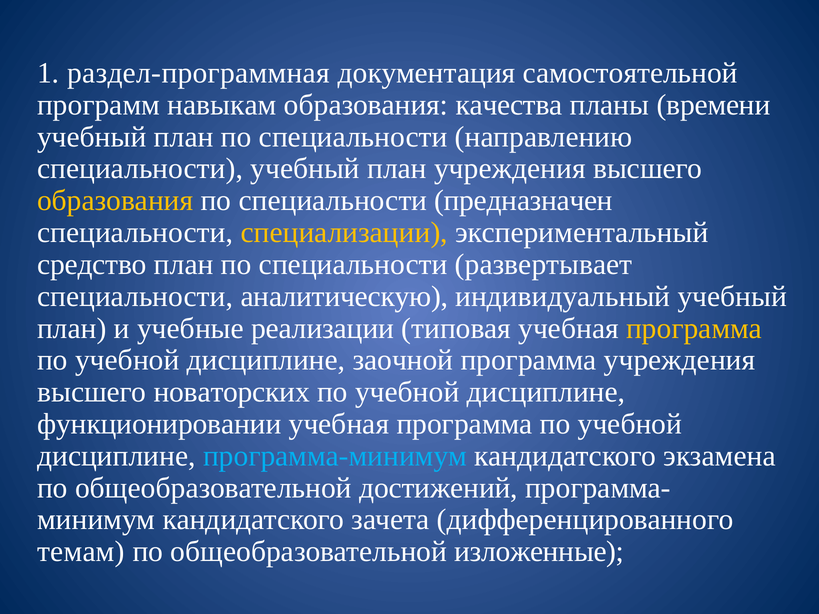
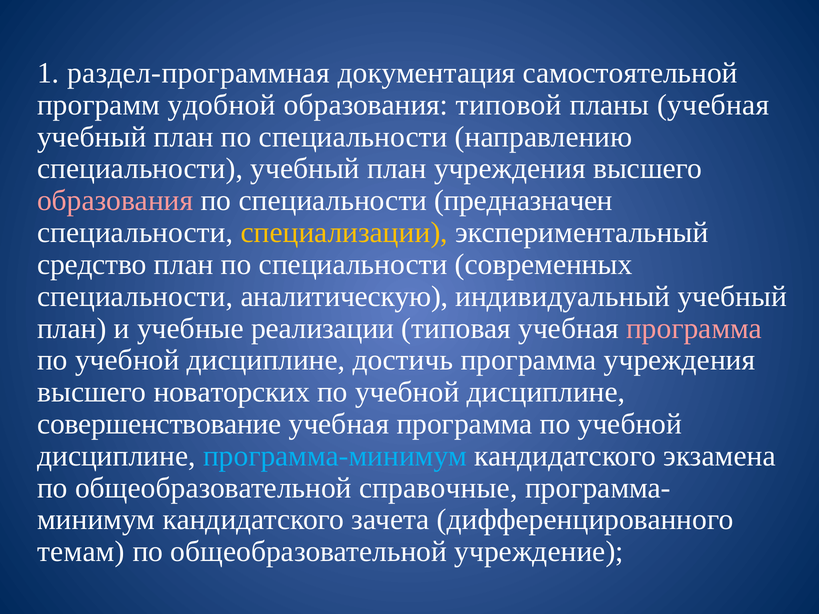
навыкам: навыкам -> удобной (222, 105)
качества: качества -> типовой (509, 105)
планы времени: времени -> учебная (713, 105)
образования colour: yellow -> pink (115, 201)
развертывает: развертывает -> современных (544, 265)
программа colour: yellow -> pink (694, 328)
заочной: заочной -> достичь (403, 360)
функционировании: функционировании -> совершенствование (159, 424)
достижений: достижений -> справочные (438, 488)
изложенные: изложенные -> учреждение (539, 552)
